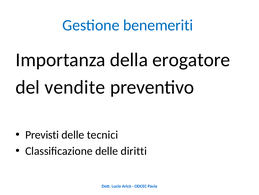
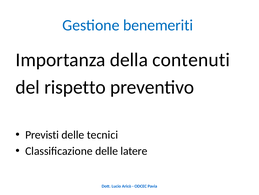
erogatore: erogatore -> contenuti (191, 60)
vendite: vendite -> rispetto (75, 87)
diritti: diritti -> latere (134, 150)
